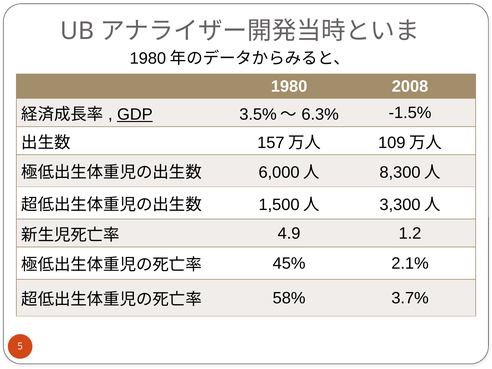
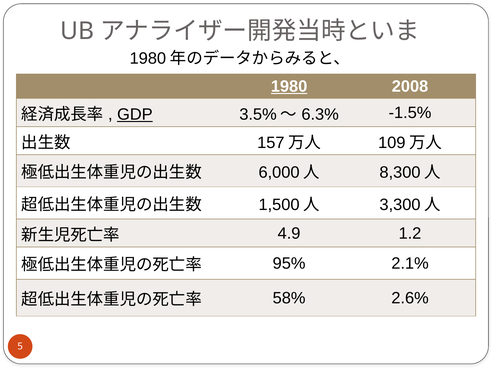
1980 underline: none -> present (289, 86)
45%: 45% -> 95% (289, 263)
3.7%: 3.7% -> 2.6% (410, 298)
